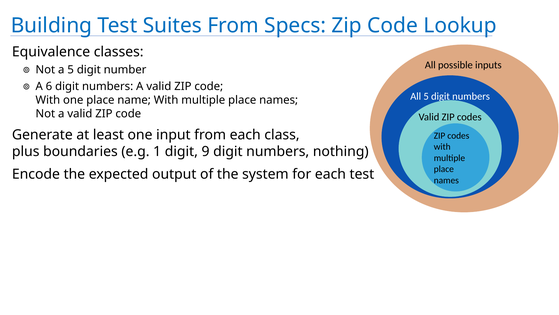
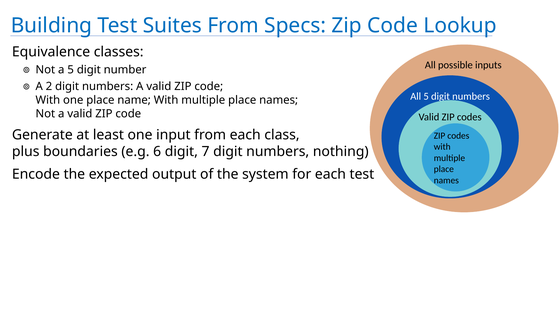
6: 6 -> 2 (49, 86)
1: 1 -> 6 (157, 151)
9: 9 -> 7 (206, 151)
